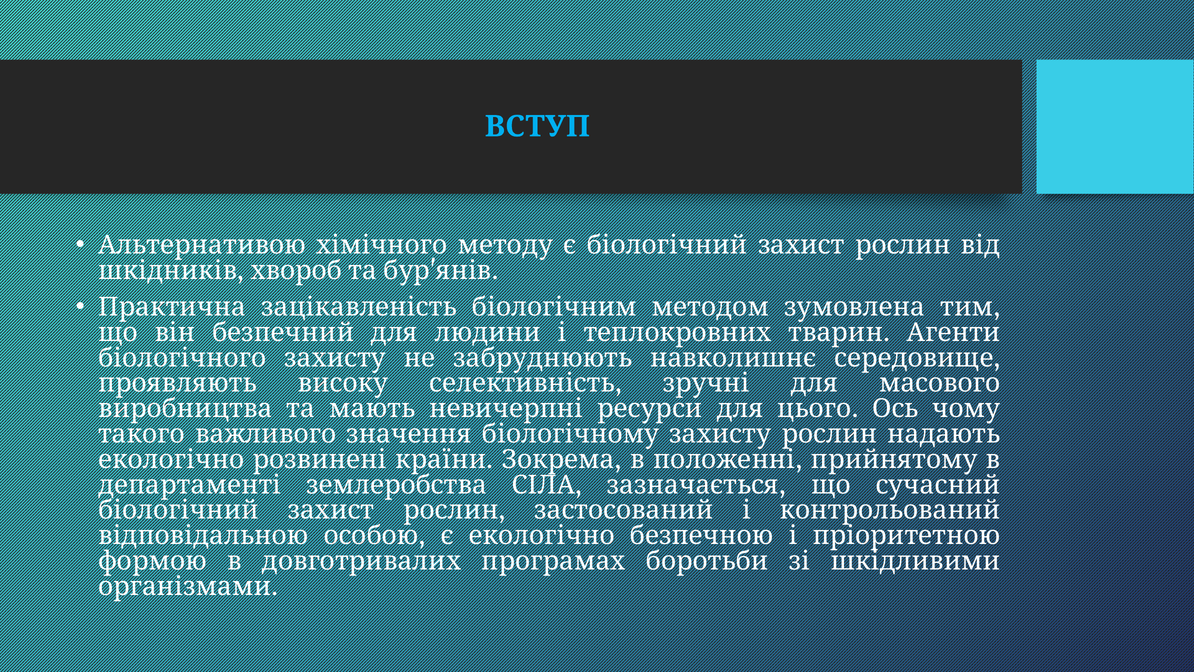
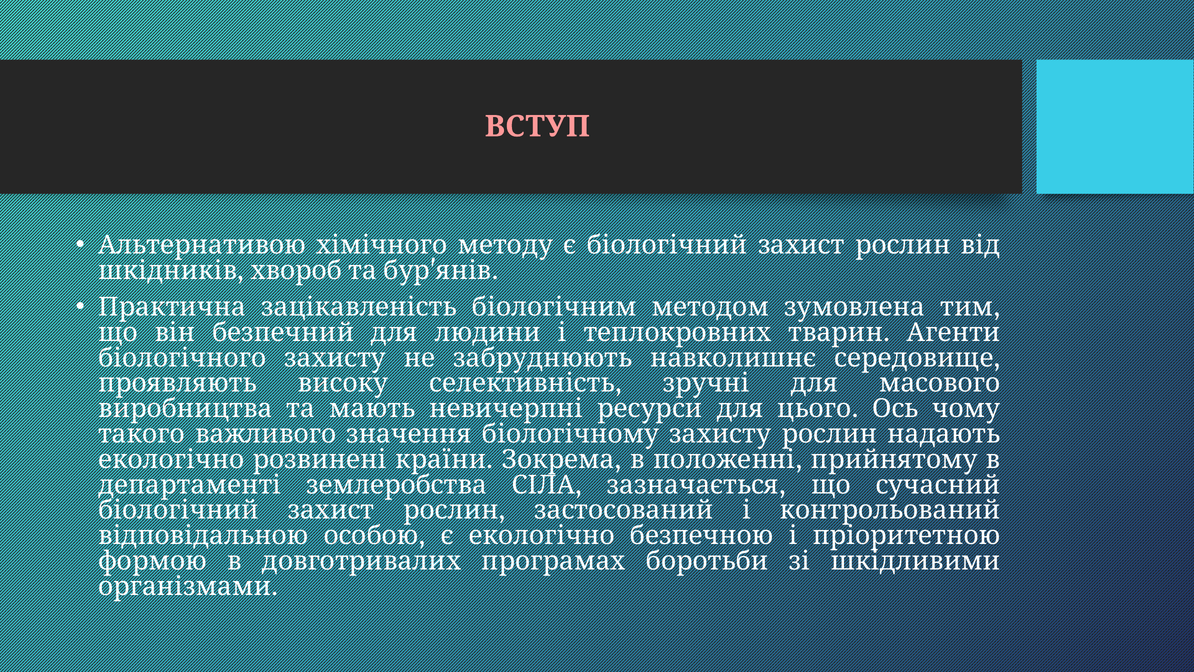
ВСТУП colour: light blue -> pink (537, 126)
